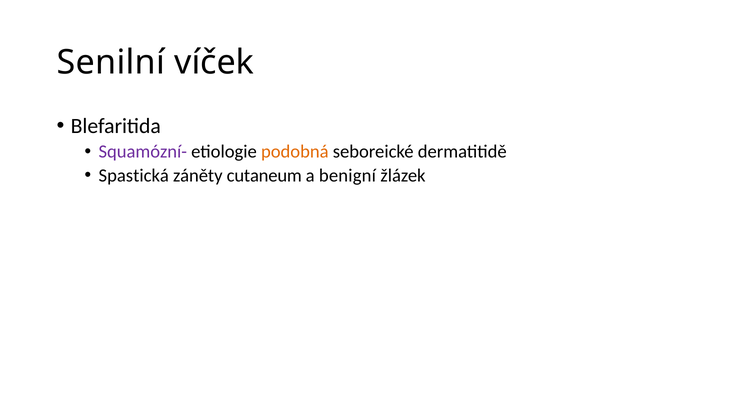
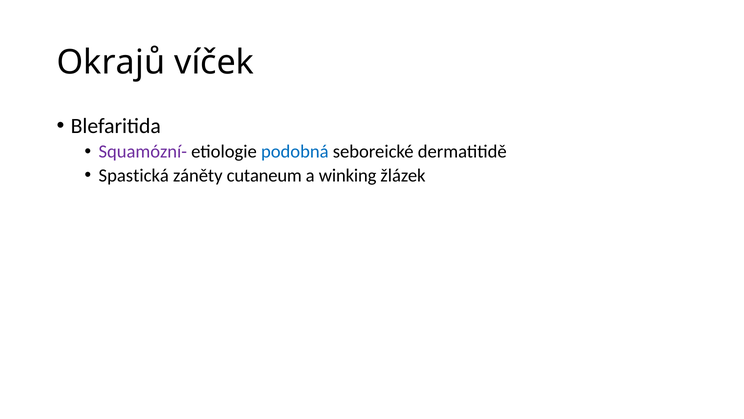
Senilní: Senilní -> Okrajů (111, 62)
podobná colour: orange -> blue (295, 151)
benigní: benigní -> winking (348, 175)
